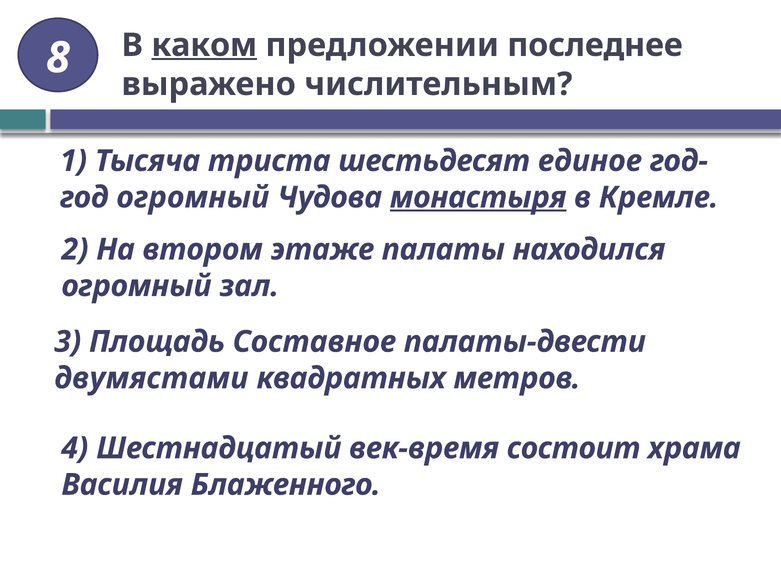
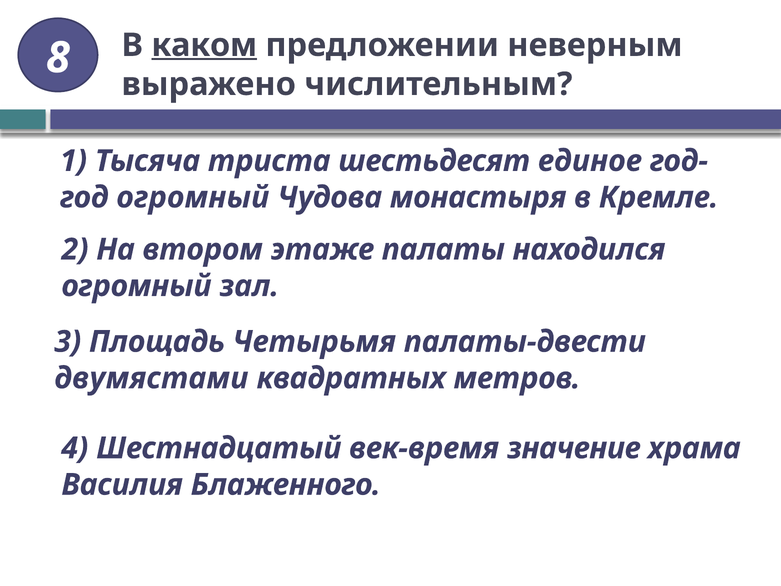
последнее: последнее -> неверным (595, 45)
монастыря underline: present -> none (478, 197)
Составное: Составное -> Четырьмя (314, 342)
состоит: состоит -> значение (574, 448)
